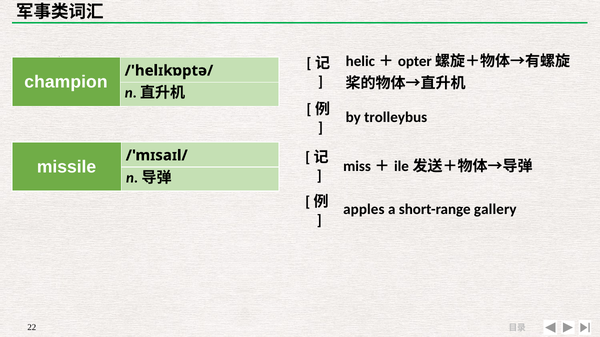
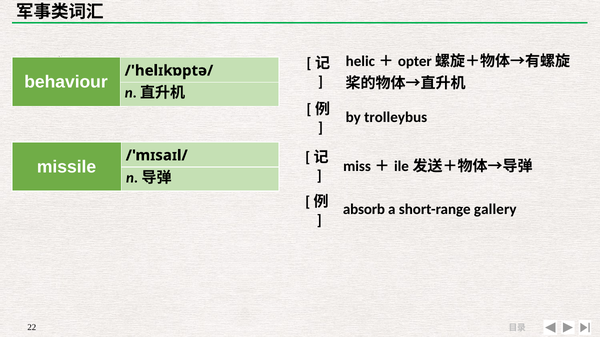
champion: champion -> behaviour (66, 82)
apples: apples -> absorb (364, 210)
